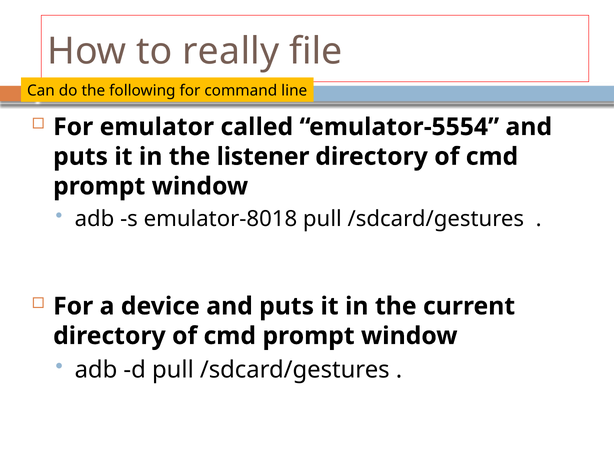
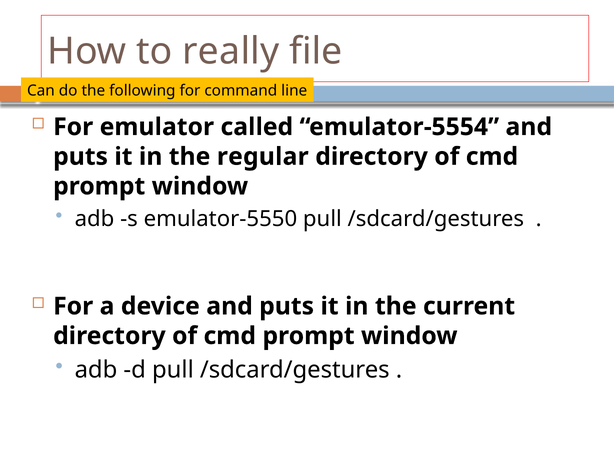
listener: listener -> regular (263, 157)
emulator-8018: emulator-8018 -> emulator-5550 (220, 219)
